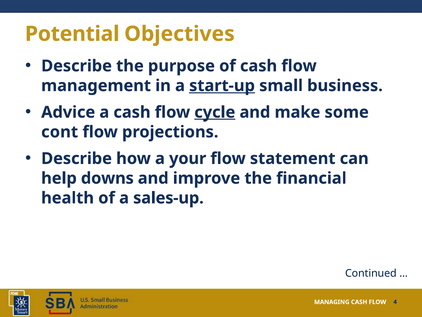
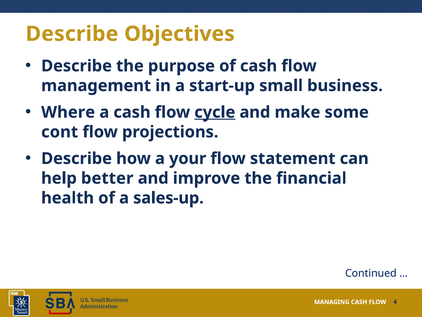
Potential: Potential -> Describe (72, 34)
start-up underline: present -> none (222, 86)
Advice: Advice -> Where (68, 112)
downs: downs -> better (107, 178)
